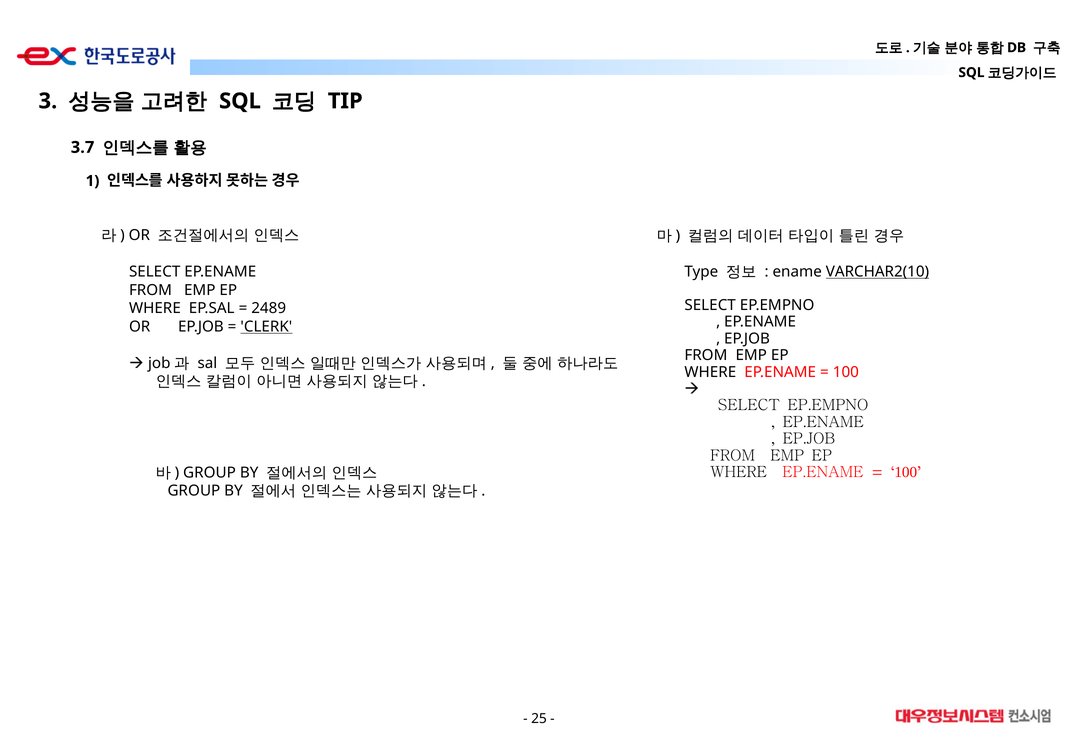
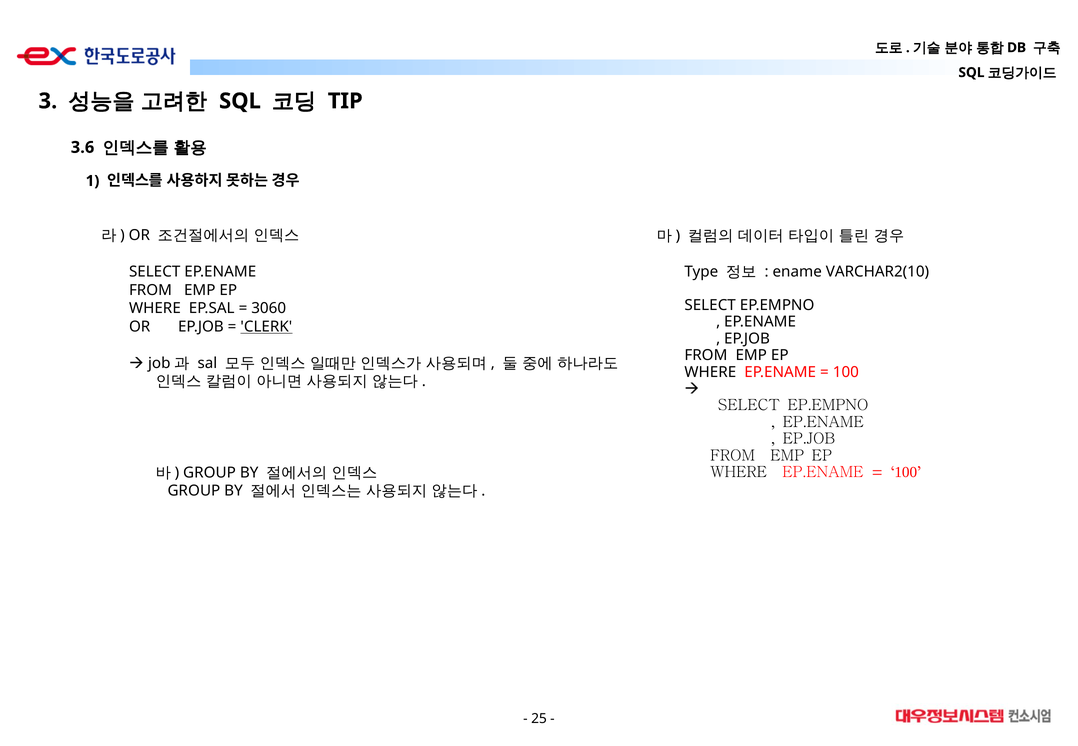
3.7: 3.7 -> 3.6 (83, 147)
VARCHAR2(10 underline: present -> none (877, 272)
2489: 2489 -> 3060 (269, 309)
